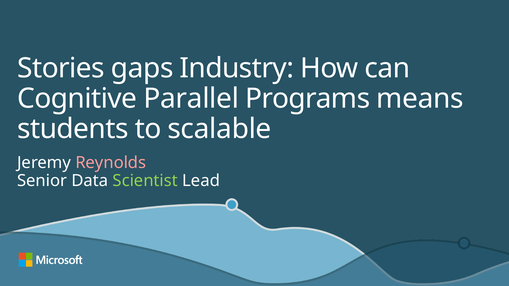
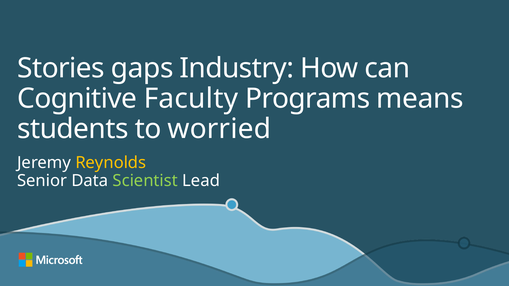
Parallel: Parallel -> Faculty (191, 99)
scalable: scalable -> worried (219, 129)
Reynolds colour: pink -> yellow (111, 163)
